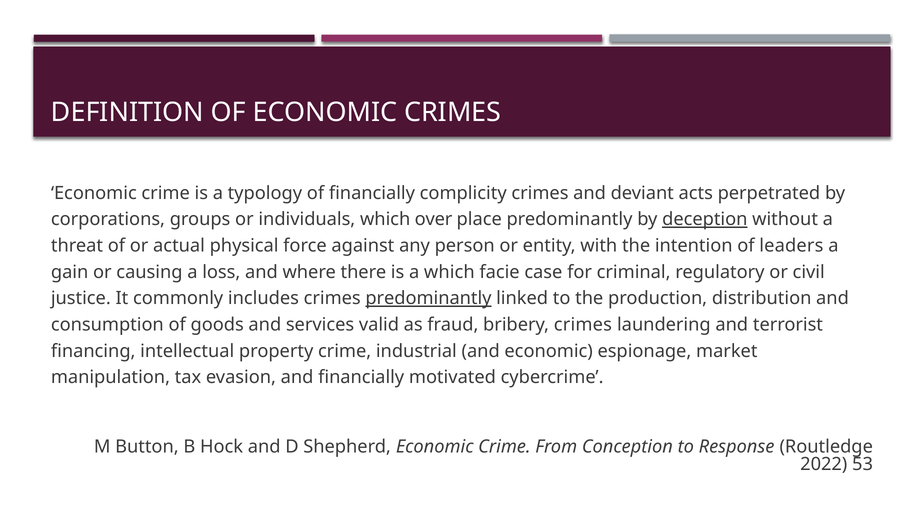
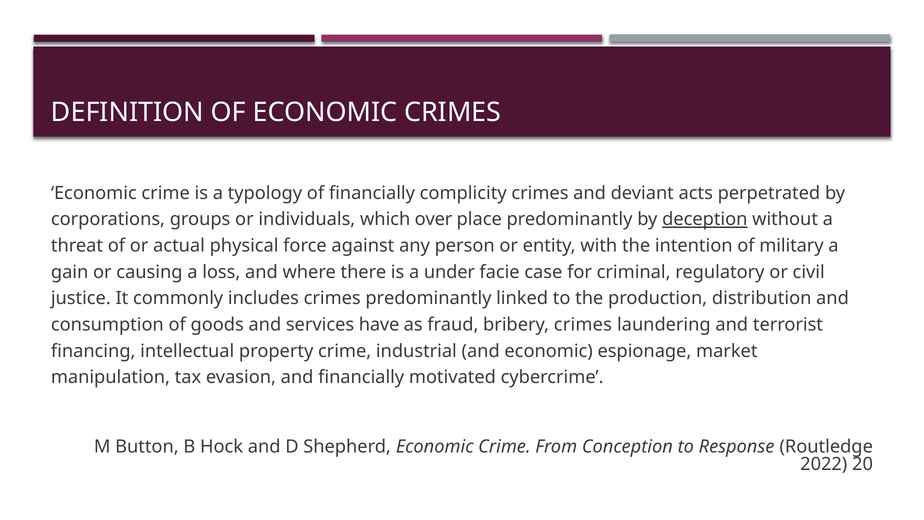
leaders: leaders -> military (791, 246)
a which: which -> under (449, 272)
predominantly underline: present -> none (428, 298)
valid: valid -> have (379, 325)
53: 53 -> 20 (863, 464)
